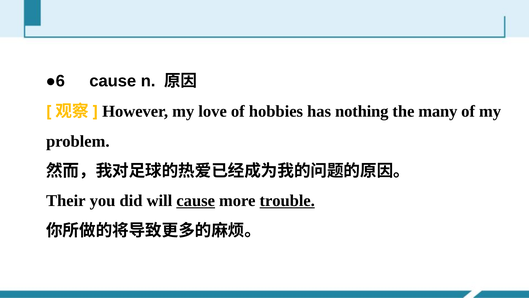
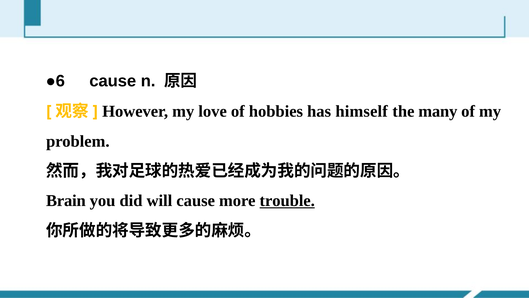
nothing: nothing -> himself (362, 111)
Their: Their -> Brain (66, 201)
cause underline: present -> none (196, 201)
